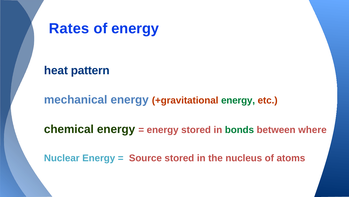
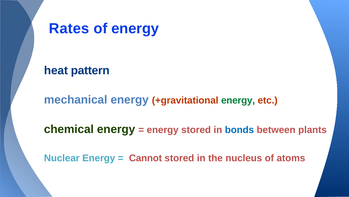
bonds colour: green -> blue (239, 129)
where: where -> plants (313, 129)
Source: Source -> Cannot (145, 158)
